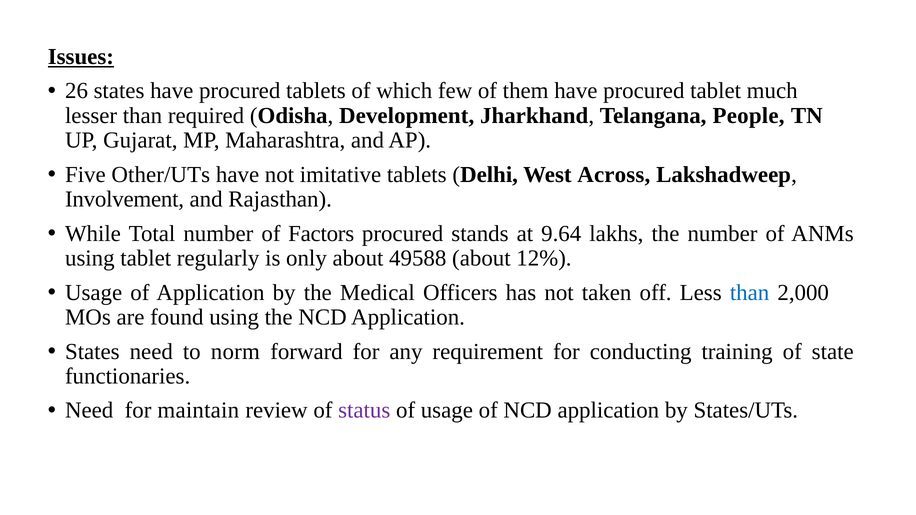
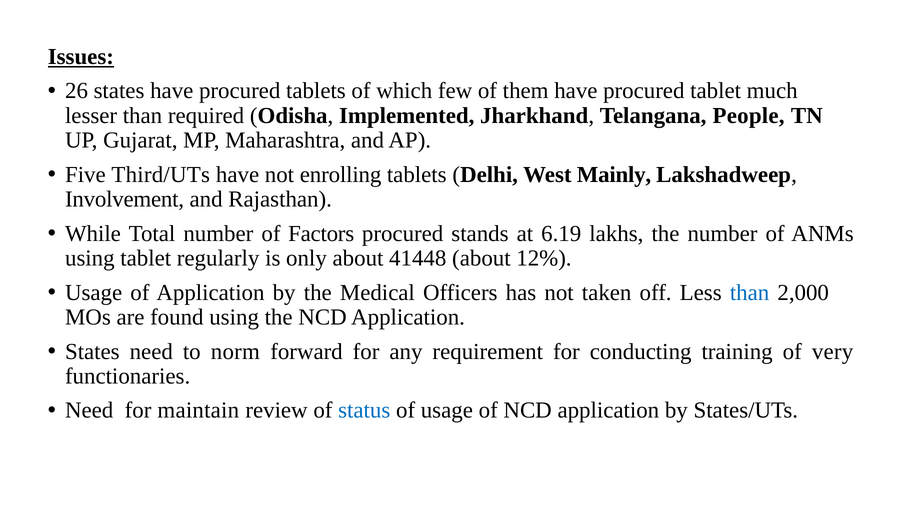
Development: Development -> Implemented (407, 116)
Other/UTs: Other/UTs -> Third/UTs (161, 175)
imitative: imitative -> enrolling (341, 175)
Across: Across -> Mainly (614, 175)
9.64: 9.64 -> 6.19 (561, 234)
49588: 49588 -> 41448 (418, 258)
state: state -> very (833, 352)
status colour: purple -> blue (364, 411)
